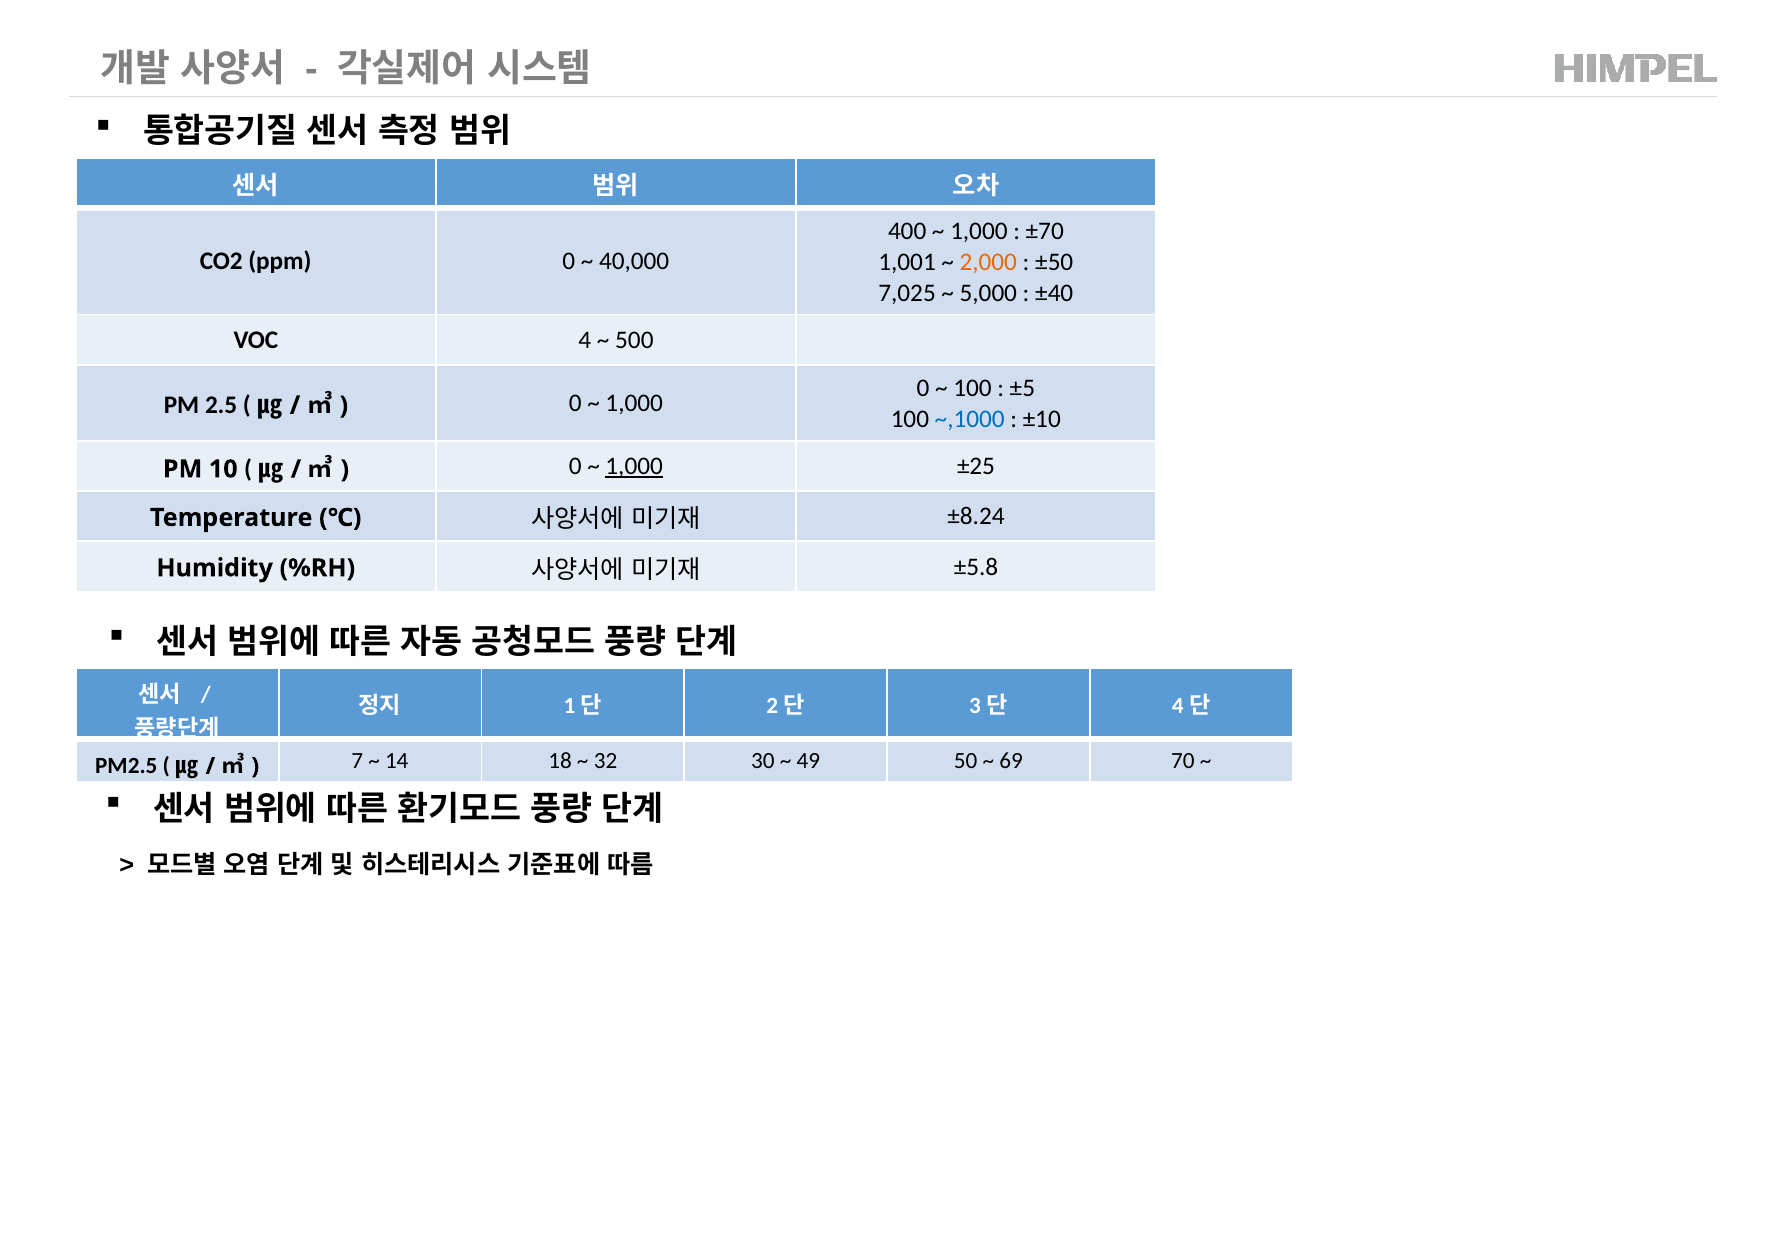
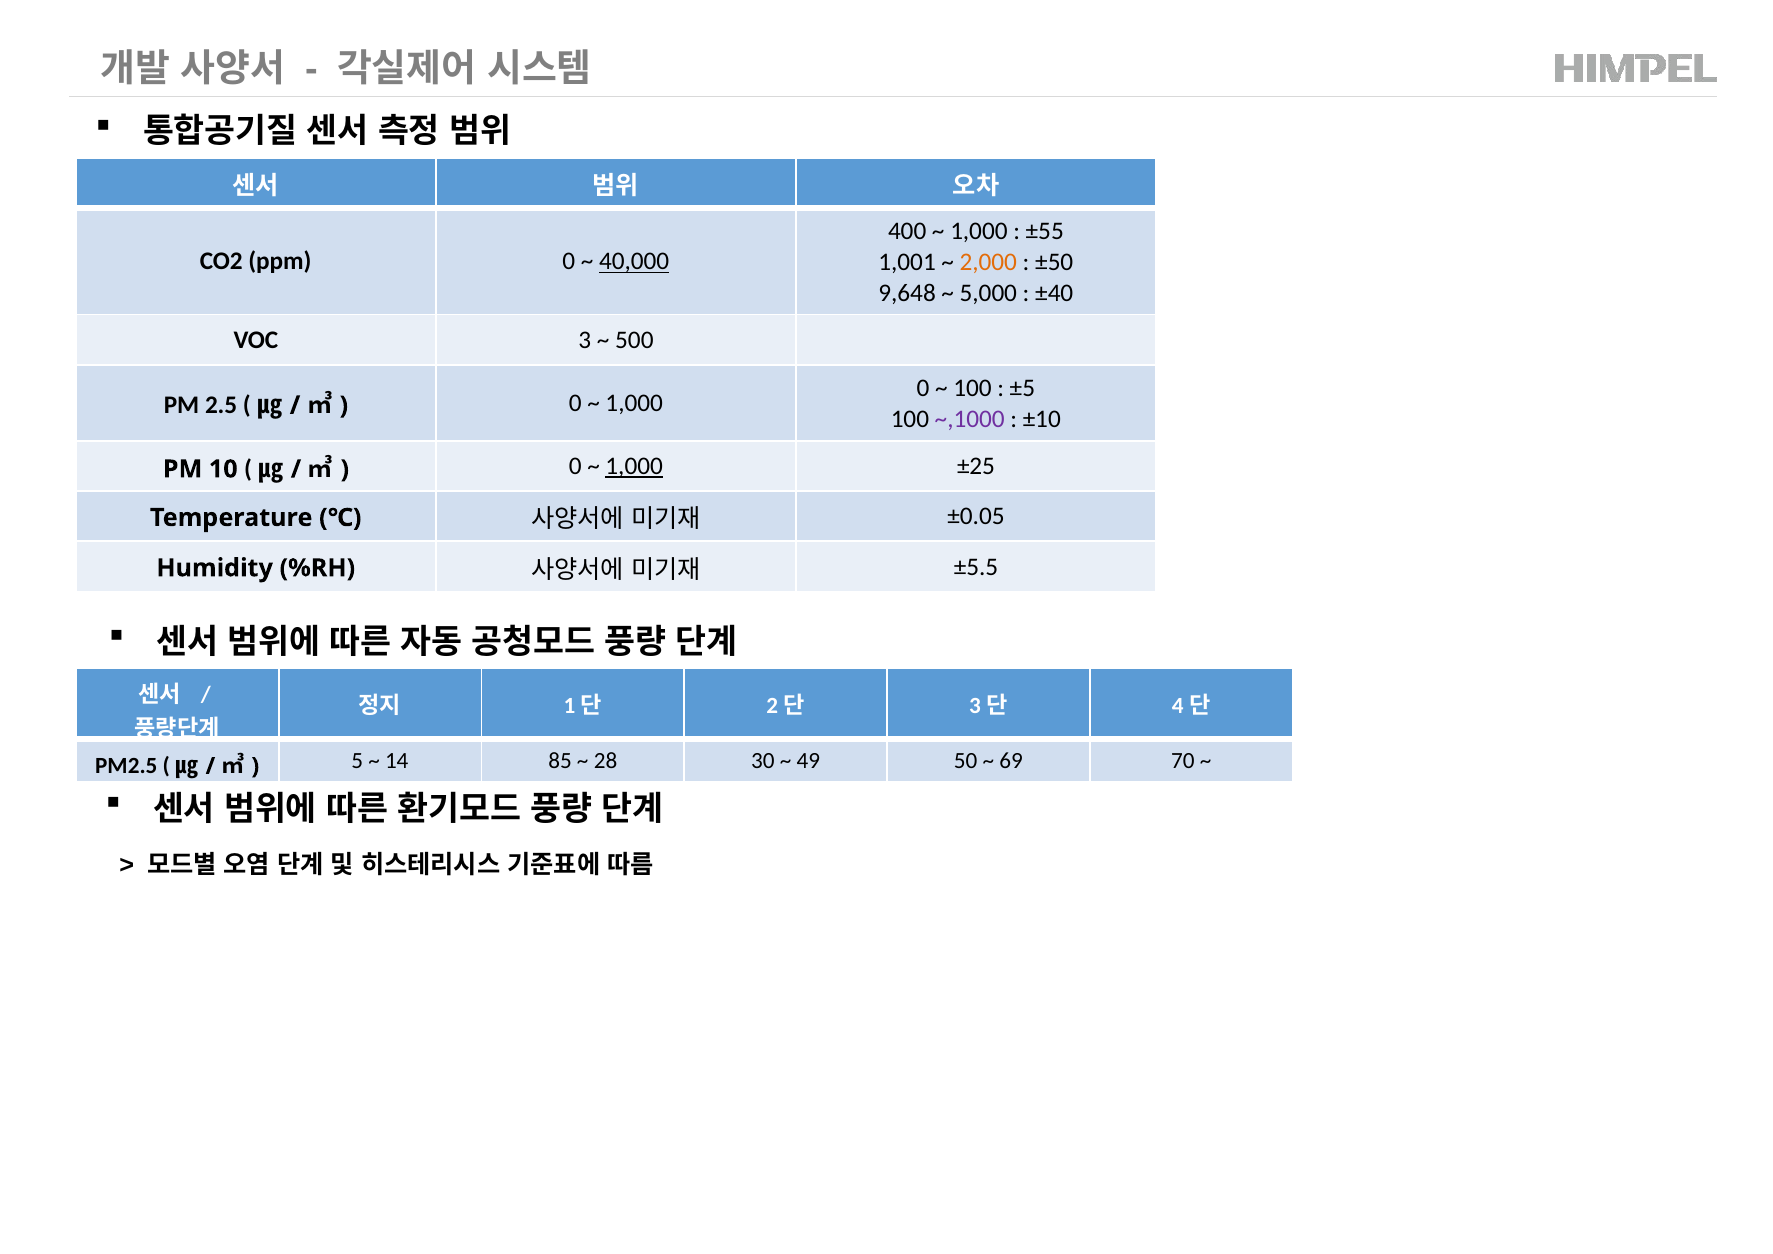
±70: ±70 -> ±55 (1045, 231)
40,000 underline: none -> present (634, 261)
7,025: 7,025 -> 9,648 (907, 293)
4: 4 -> 3 (585, 340)
~,1000 colour: blue -> purple (970, 419)
±8.24: ±8.24 -> ±0.05 (976, 516)
±5.8: ±5.8 -> ±5.5 (976, 567)
7: 7 -> 5 (357, 761)
18: 18 -> 85 (560, 761)
32: 32 -> 28 (606, 761)
